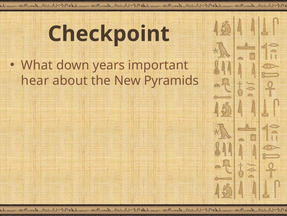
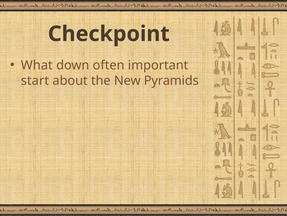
years: years -> often (109, 65)
hear: hear -> start (35, 80)
